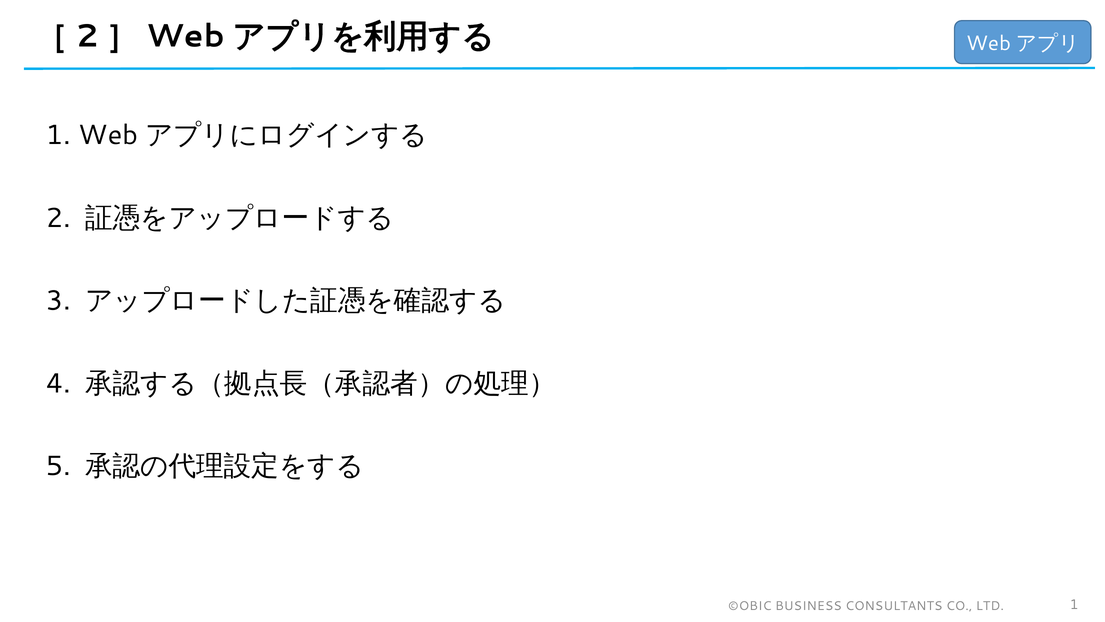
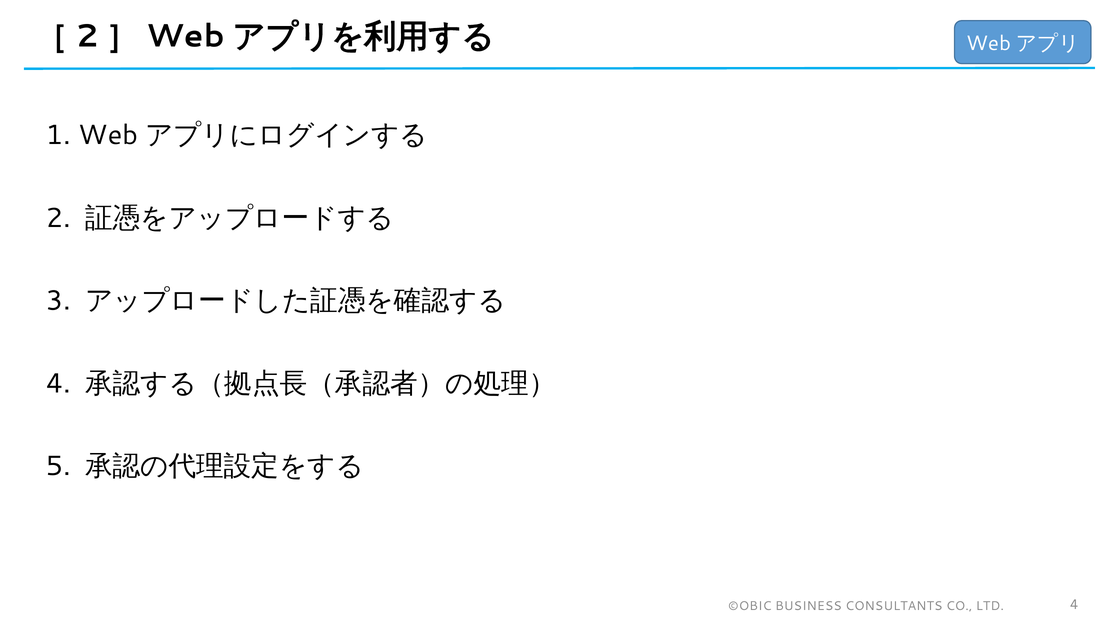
LTD 1: 1 -> 4 (1074, 605)
